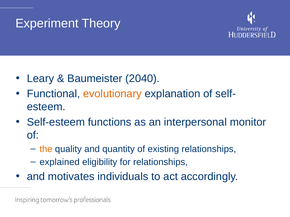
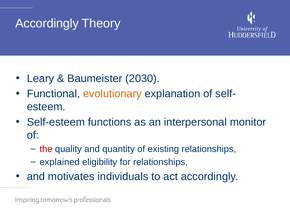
Experiment: Experiment -> Accordingly (47, 23)
2040: 2040 -> 2030 (143, 79)
the colour: orange -> red (46, 149)
